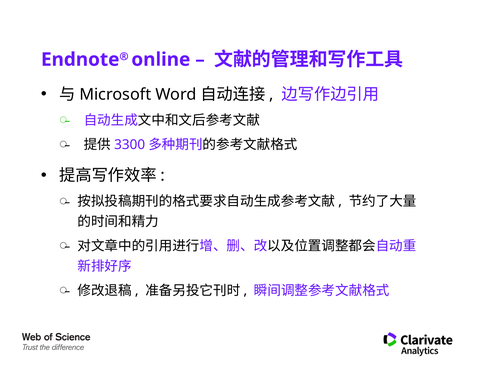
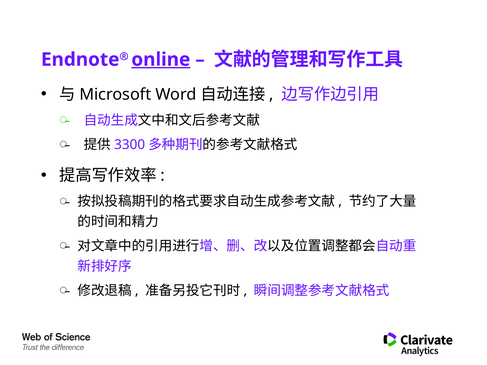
online underline: none -> present (161, 60)
